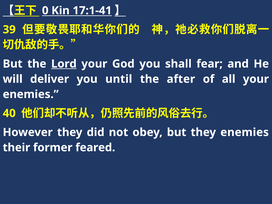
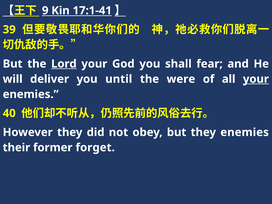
0: 0 -> 9 (45, 11)
after: after -> were (181, 79)
your underline: none -> present (256, 79)
feared: feared -> forget (95, 148)
